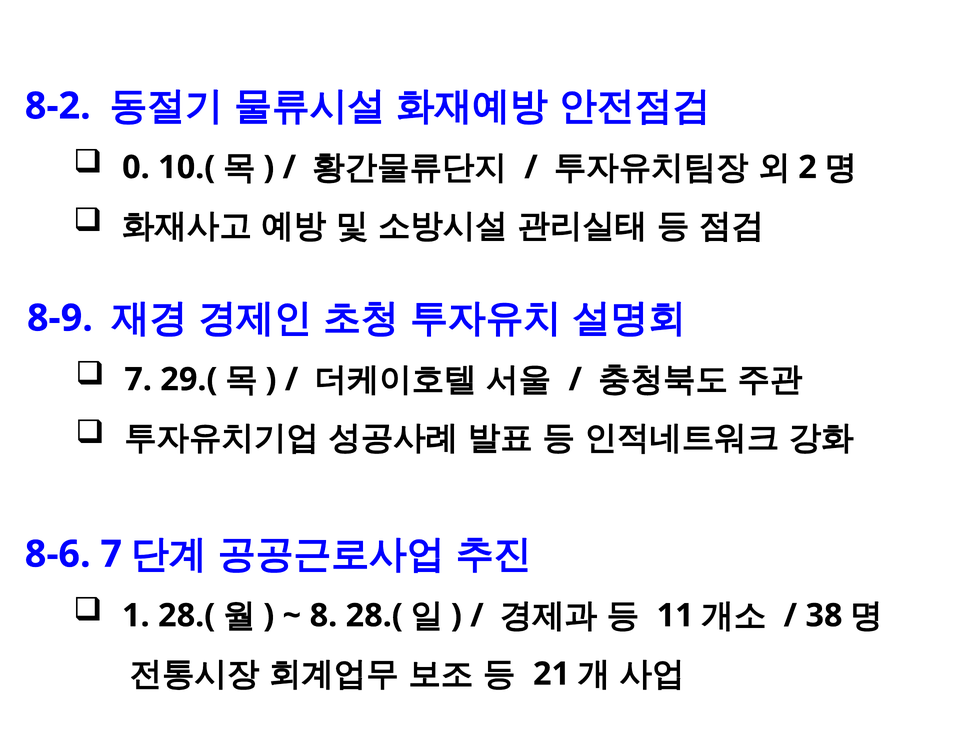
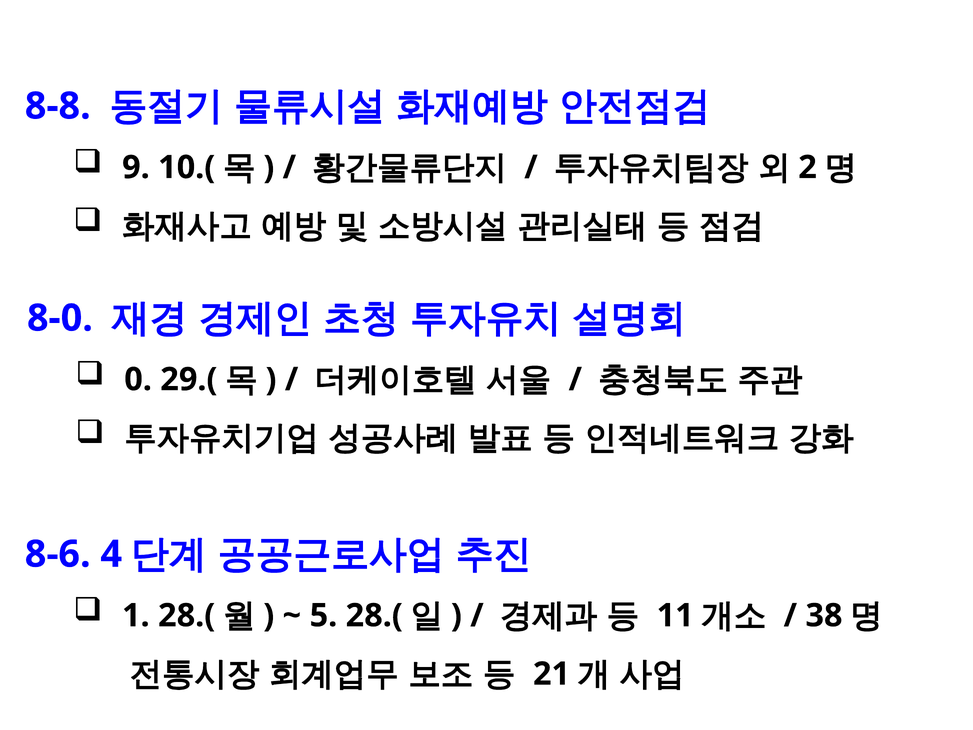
8-2: 8-2 -> 8-8 (58, 106)
0: 0 -> 9 (136, 167)
8-9: 8-9 -> 8-0 (60, 318)
7: 7 -> 0 (138, 379)
8-6 7: 7 -> 4 (111, 554)
8: 8 -> 5 (323, 615)
